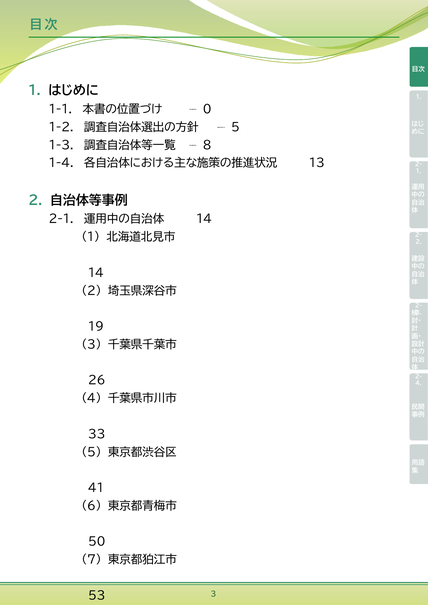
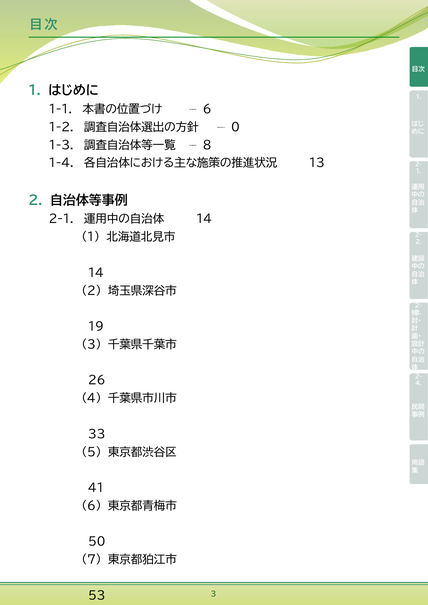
0: 0 -> 6 (207, 109)
5: 5 -> 0 (235, 127)
